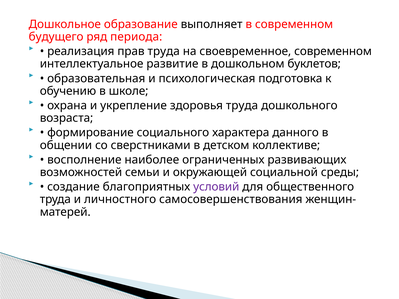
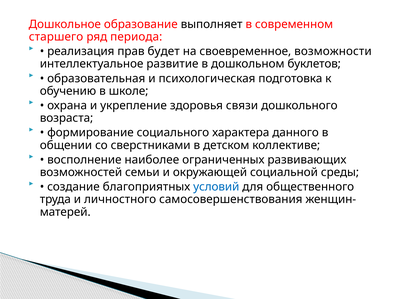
будущего: будущего -> старшего (56, 37)
прав труда: труда -> будет (164, 51)
своевременное современном: современном -> возможности (333, 51)
здоровья труда: труда -> связи (242, 106)
условий colour: purple -> blue (216, 187)
